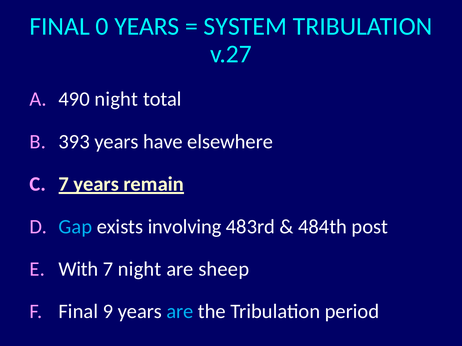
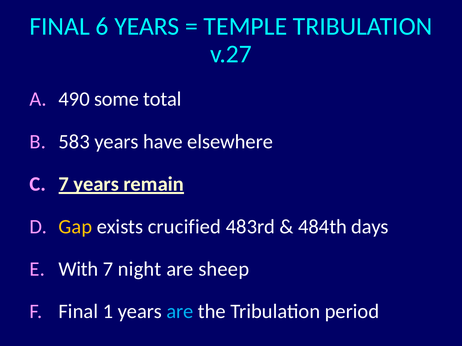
0: 0 -> 6 (102, 26)
SYSTEM: SYSTEM -> TEMPLE (245, 26)
490 night: night -> some (117, 99)
393: 393 -> 583 (74, 142)
Gap colour: light blue -> yellow (75, 227)
involving: involving -> crucified (184, 227)
post: post -> days (370, 227)
9: 9 -> 1 (108, 312)
